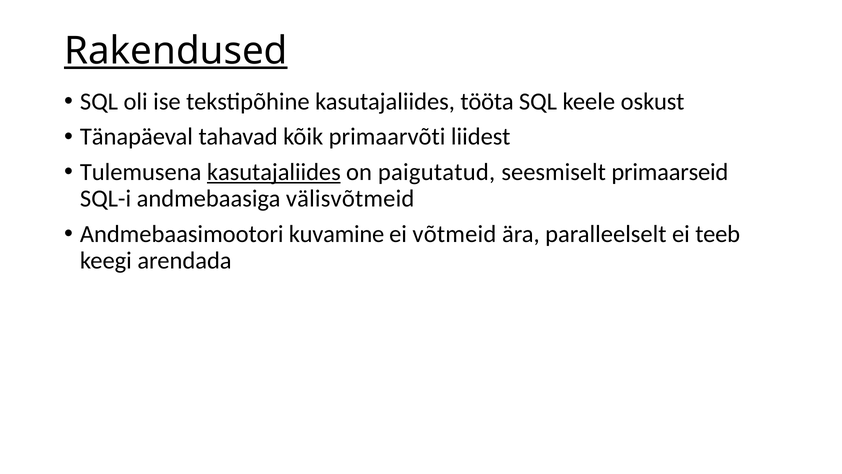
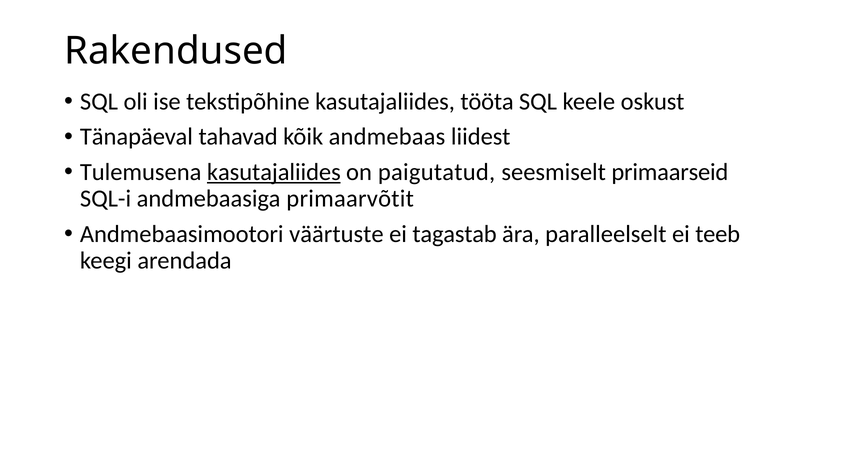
Rakendused underline: present -> none (176, 51)
primaarvõti: primaarvõti -> andmebaas (387, 137)
välisvõtmeid: välisvõtmeid -> primaarvõtit (350, 199)
kuvamine: kuvamine -> väärtuste (336, 234)
võtmeid: võtmeid -> tagastab (455, 234)
